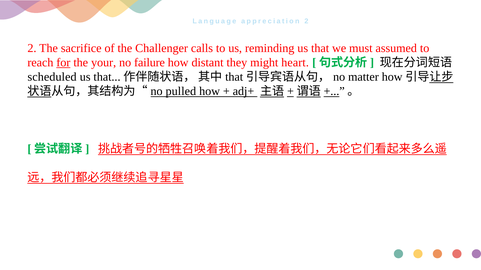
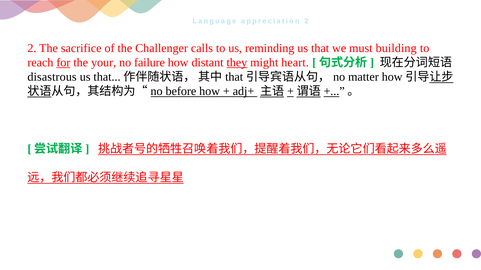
assumed: assumed -> building (396, 48)
they underline: none -> present (237, 63)
scheduled: scheduled -> disastrous (52, 77)
pulled: pulled -> before (181, 91)
